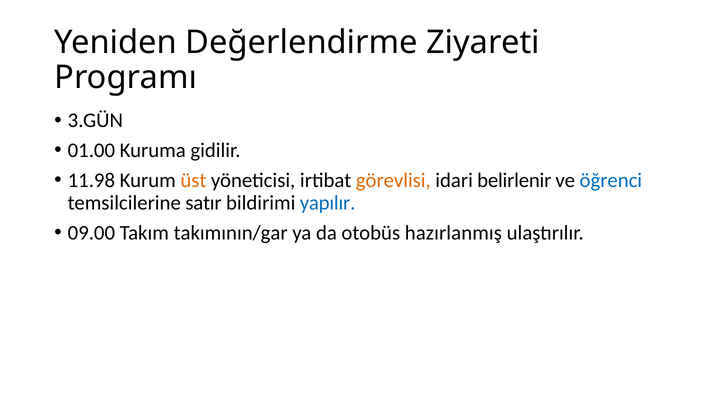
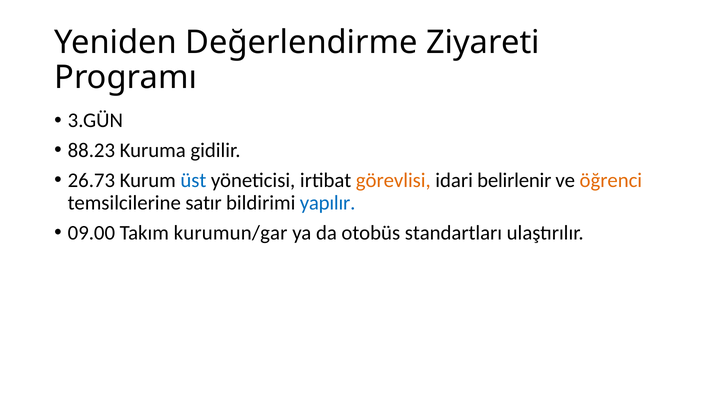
01.00: 01.00 -> 88.23 (91, 150)
11.98: 11.98 -> 26.73 (91, 180)
üst colour: orange -> blue (193, 180)
öğrenci colour: blue -> orange (611, 180)
takımının/gar: takımının/gar -> kurumun/gar (231, 233)
hazırlanmış: hazırlanmış -> standartları (453, 233)
